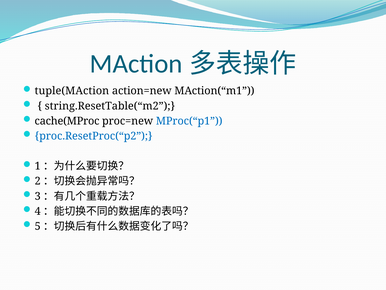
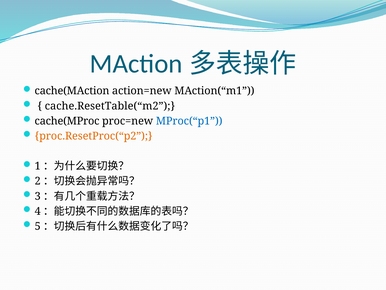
tuple(MAction: tuple(MAction -> cache(MAction (72, 91)
string.ResetTable(“m2: string.ResetTable(“m2 -> cache.ResetTable(“m2 (110, 106)
proc.ResetProc(“p2 colour: blue -> orange (94, 136)
